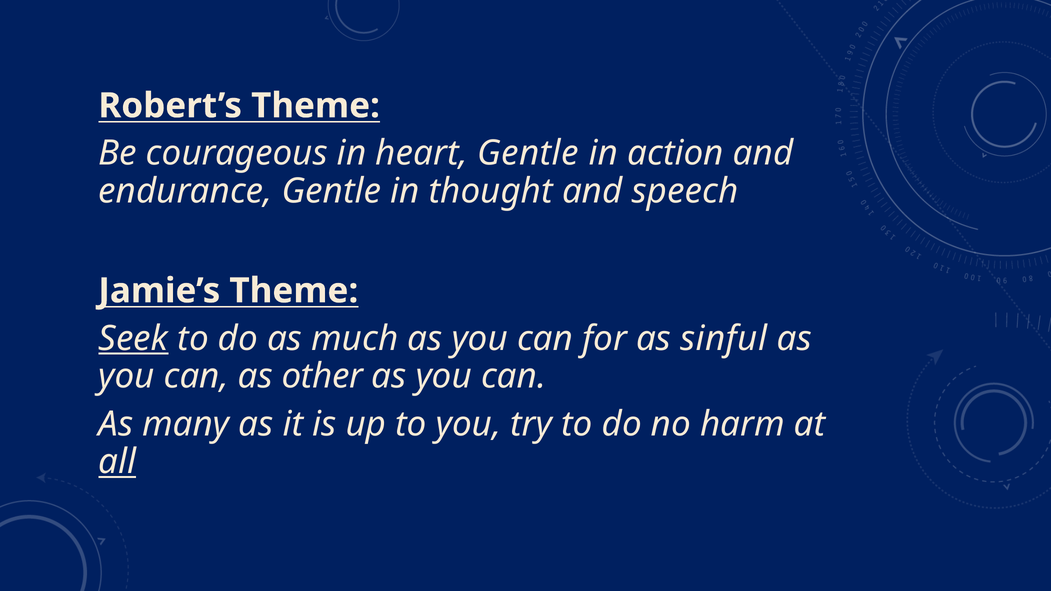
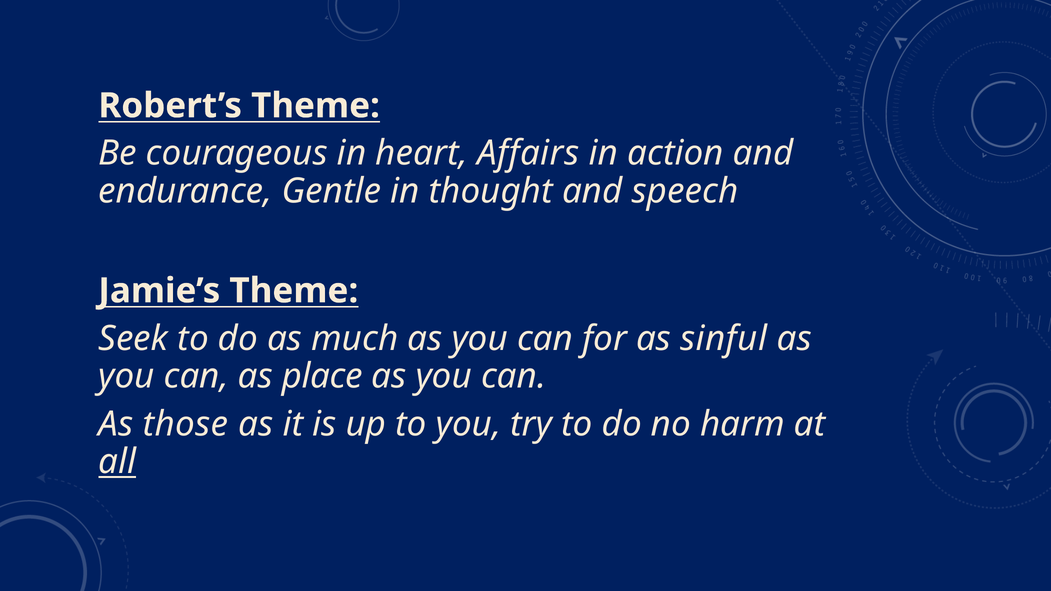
heart Gentle: Gentle -> Affairs (528, 153)
Seek underline: present -> none (133, 339)
other: other -> place (322, 376)
many: many -> those (186, 424)
